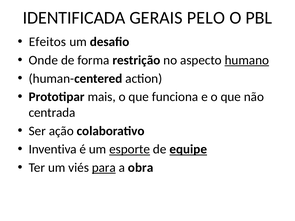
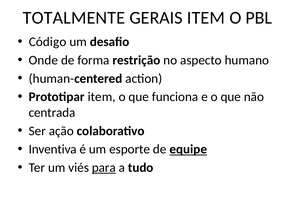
IDENTIFICADA: IDENTIFICADA -> TOTALMENTE (74, 18)
GERAIS PELO: PELO -> ITEM (206, 18)
Efeitos: Efeitos -> Código (48, 42)
humano underline: present -> none (247, 60)
Prototipar mais: mais -> item (102, 97)
esporte underline: present -> none (130, 149)
obra: obra -> tudo (141, 168)
